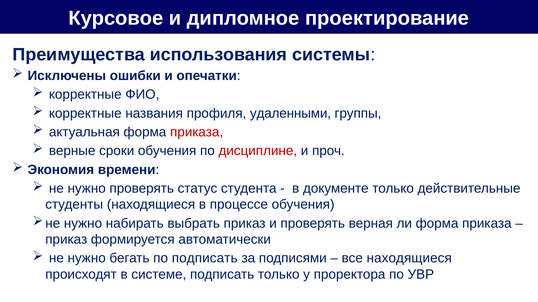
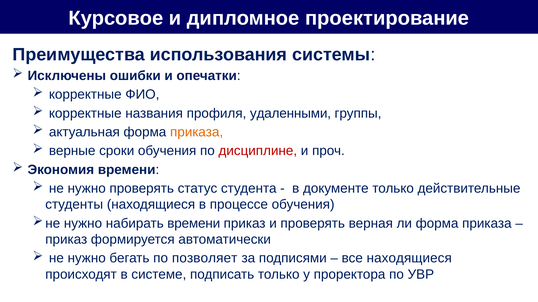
приказа colour: red -> orange (197, 132)
набирать выбрать: выбрать -> времени (194, 224)
по подписать: подписать -> позволяет (205, 259)
